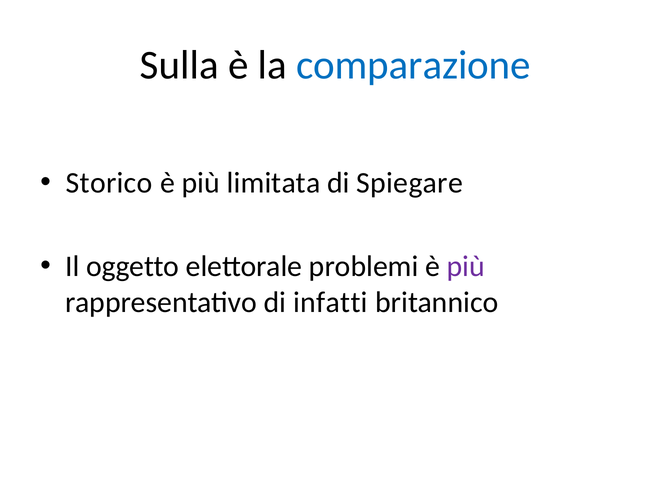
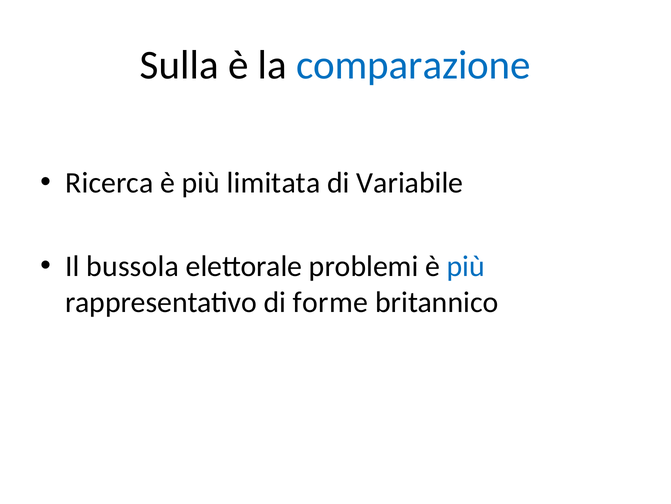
Storico: Storico -> Ricerca (109, 183)
Spiegare: Spiegare -> Variabile (410, 183)
oggetto: oggetto -> bussola (133, 266)
più colour: purple -> blue (466, 266)
infatti: infatti -> forme (330, 302)
